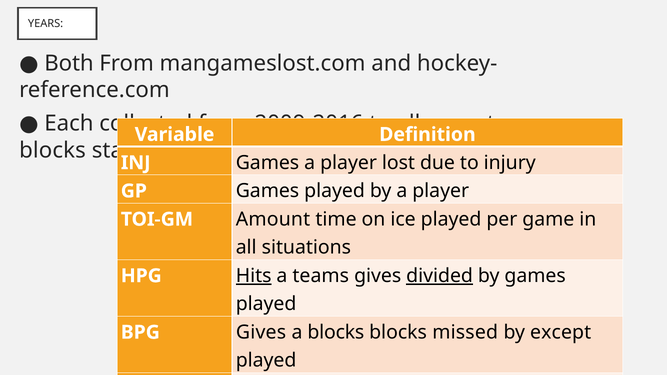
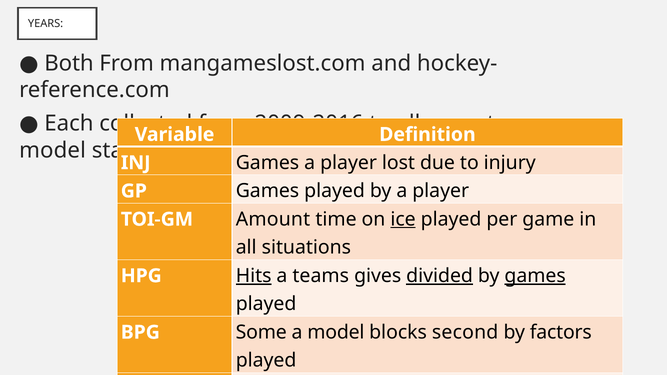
blocks: blocks -> model (53, 150)
ice underline: none -> present (403, 219)
games underline: none -> present (535, 276)
BPG Gives: Gives -> Some (261, 332)
a blocks: blocks -> model (336, 332)
missed: missed -> second (465, 332)
except: except -> factors (561, 332)
